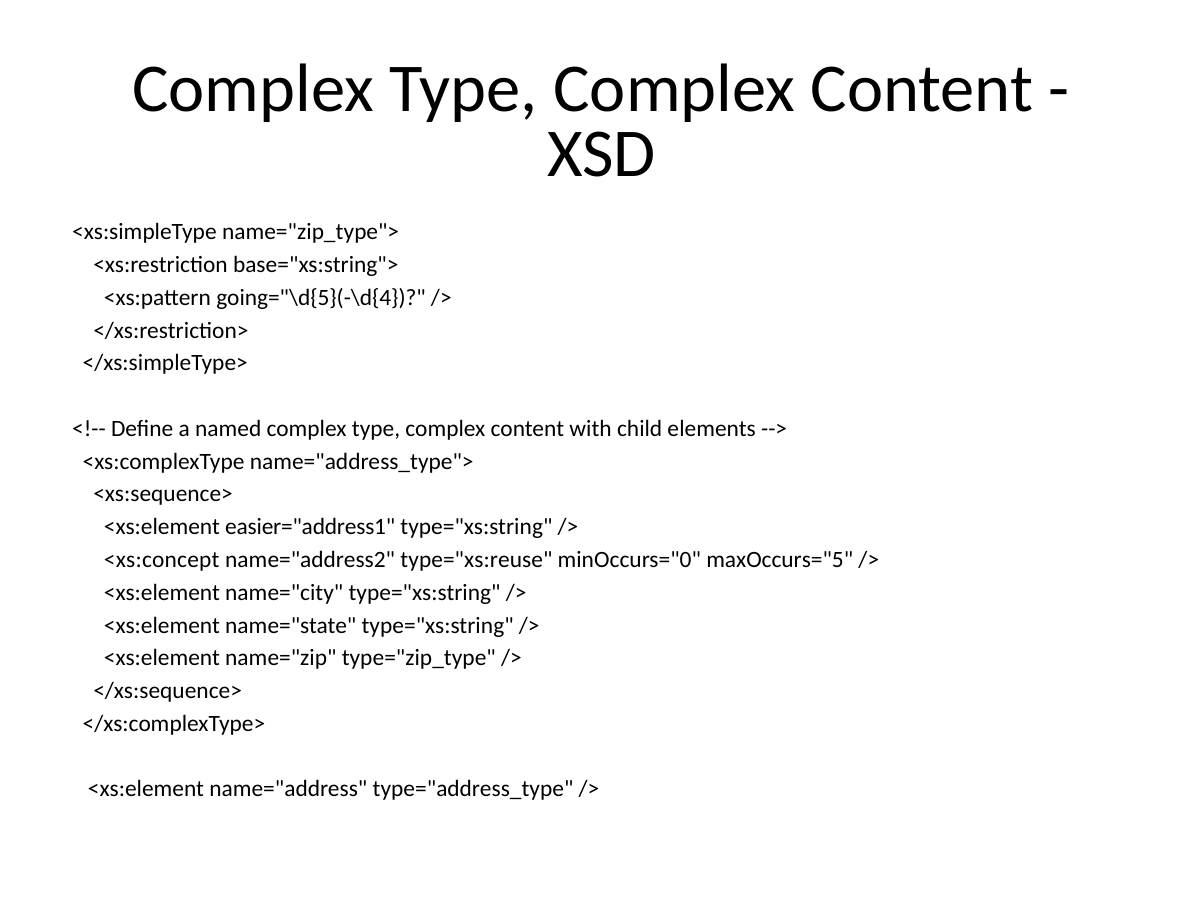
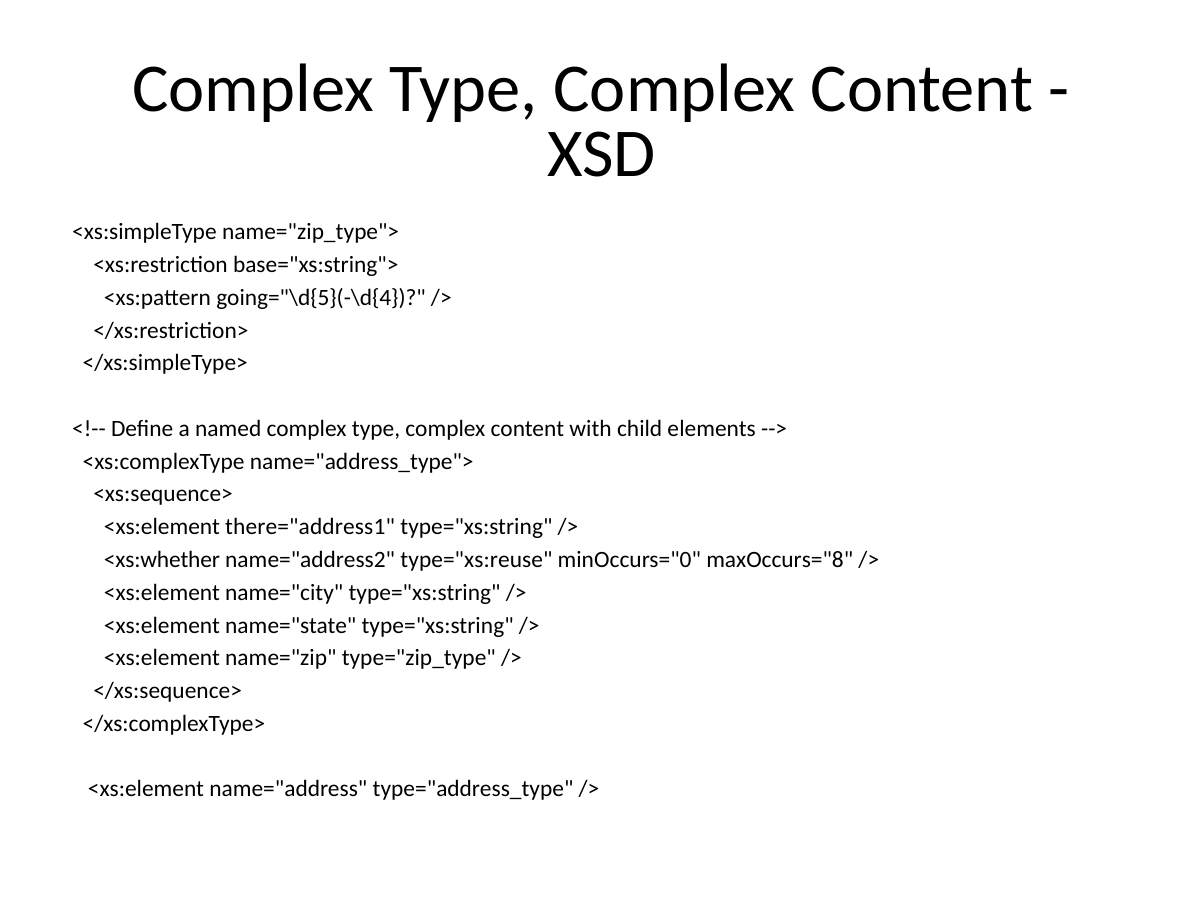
easier="address1: easier="address1 -> there="address1 (310, 527)
<xs:concept: <xs:concept -> <xs:whether (162, 560)
maxOccurs="5: maxOccurs="5 -> maxOccurs="8 (780, 560)
